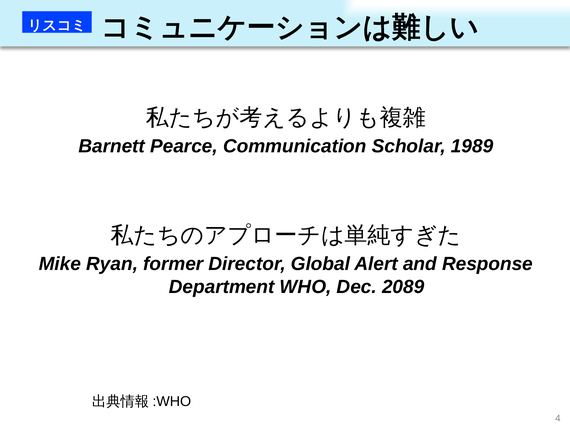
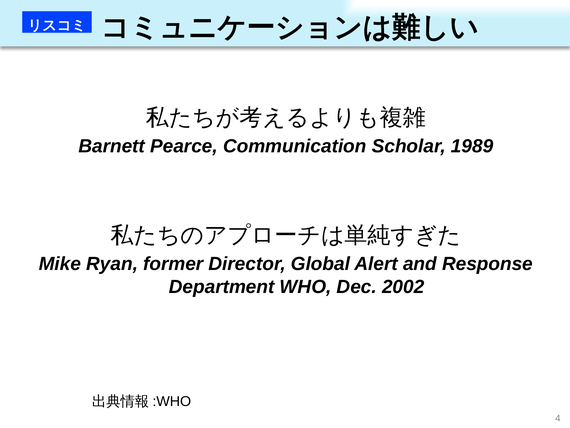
2089: 2089 -> 2002 (403, 287)
